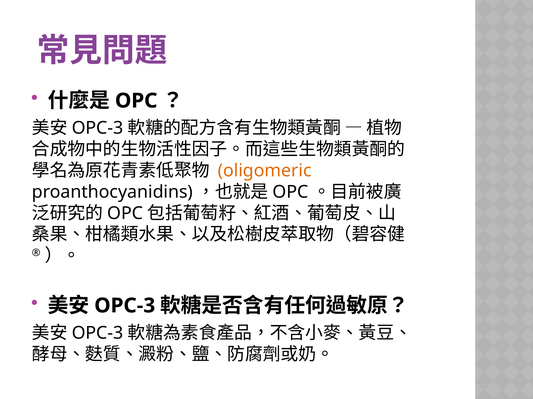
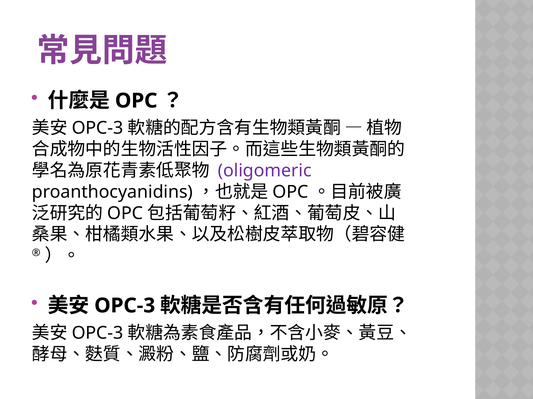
oligomeric colour: orange -> purple (265, 171)
